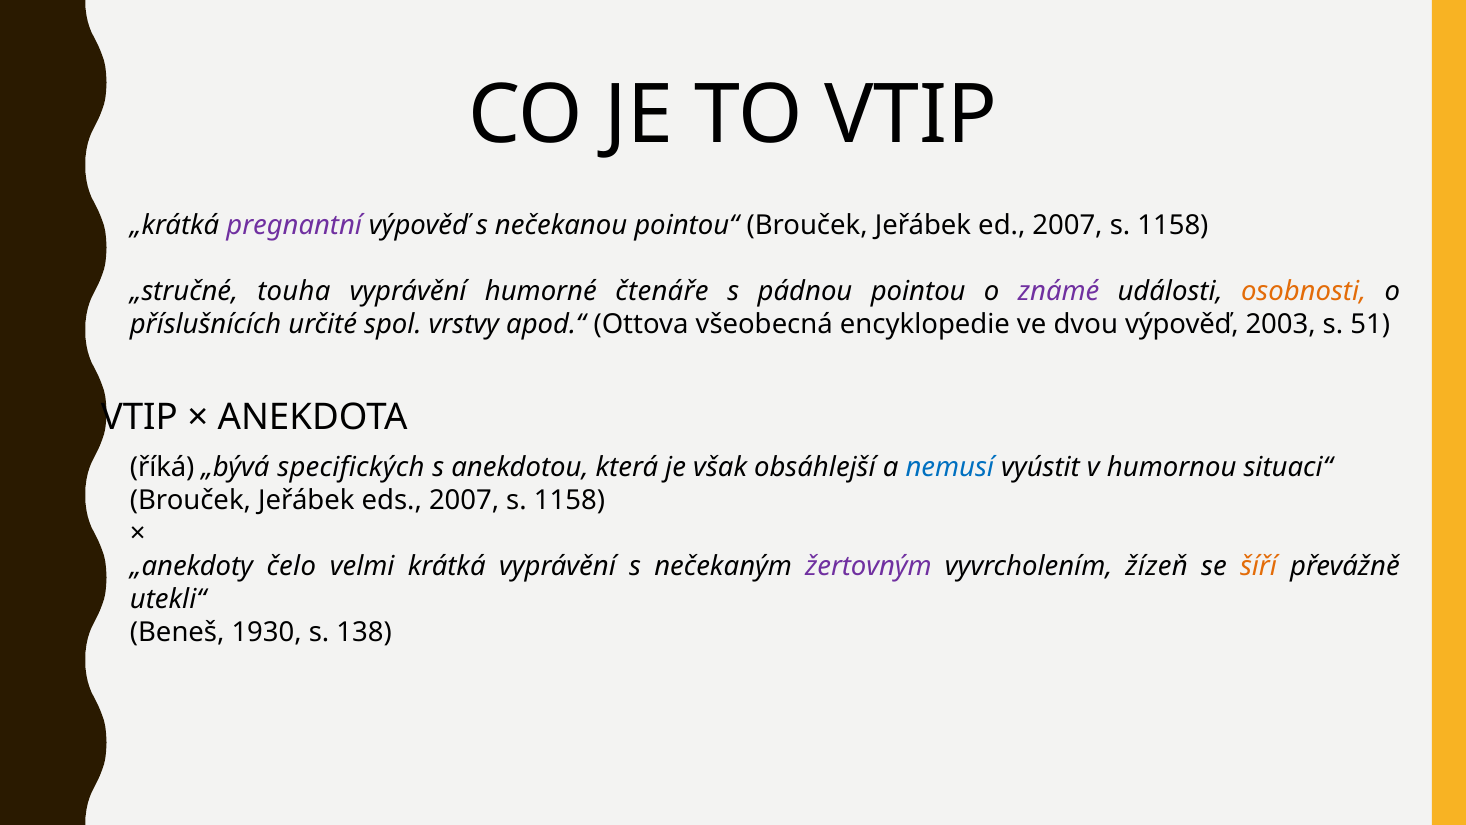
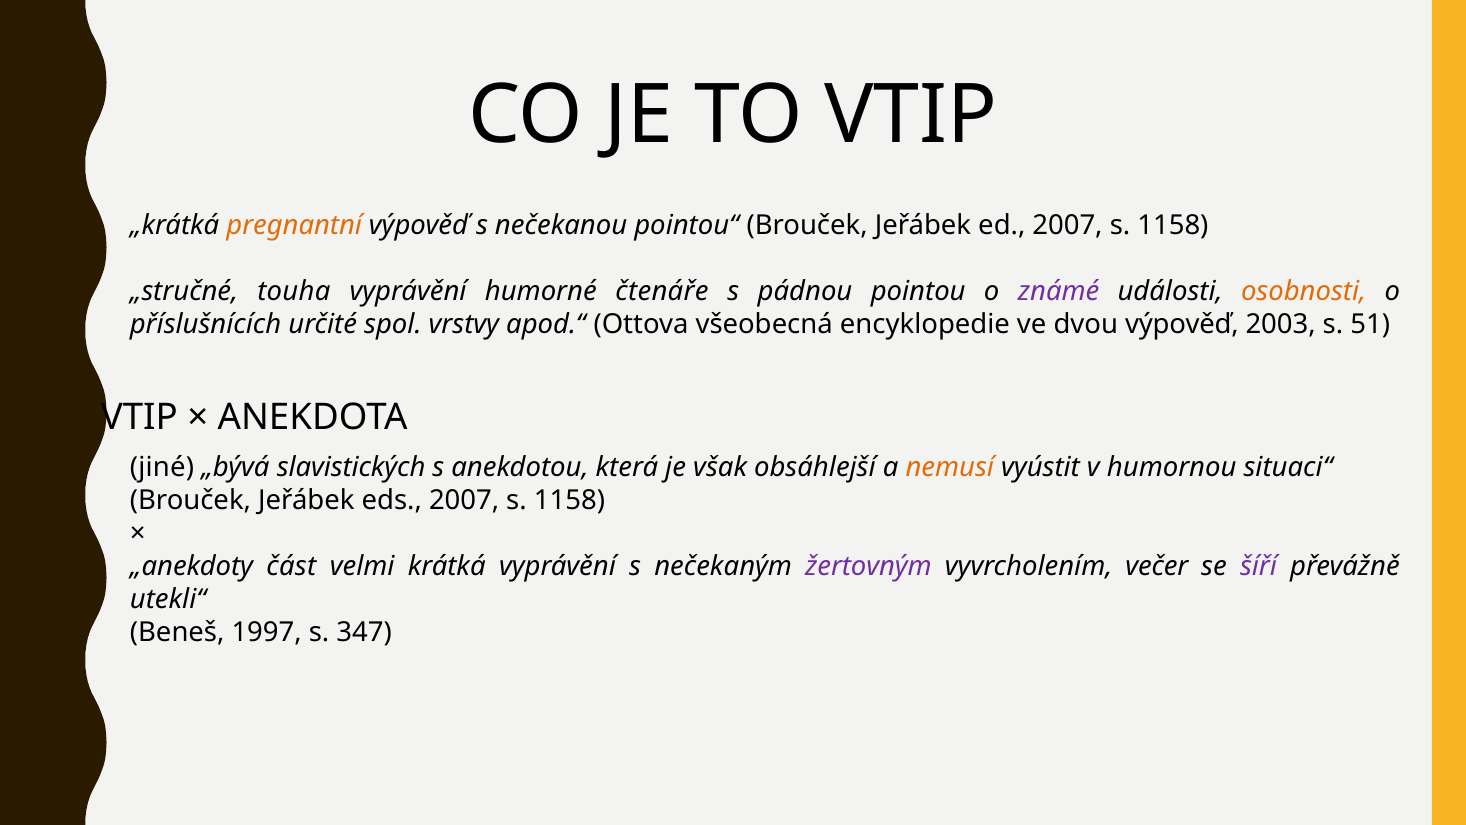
pregnantní colour: purple -> orange (294, 226)
říká: říká -> jiné (162, 467)
specifických: specifických -> slavistických (351, 467)
nemusí colour: blue -> orange (950, 467)
čelo: čelo -> část (291, 566)
žízeň: žízeň -> večer (1157, 566)
šíří colour: orange -> purple (1259, 566)
1930: 1930 -> 1997 (267, 632)
138: 138 -> 347 (364, 632)
